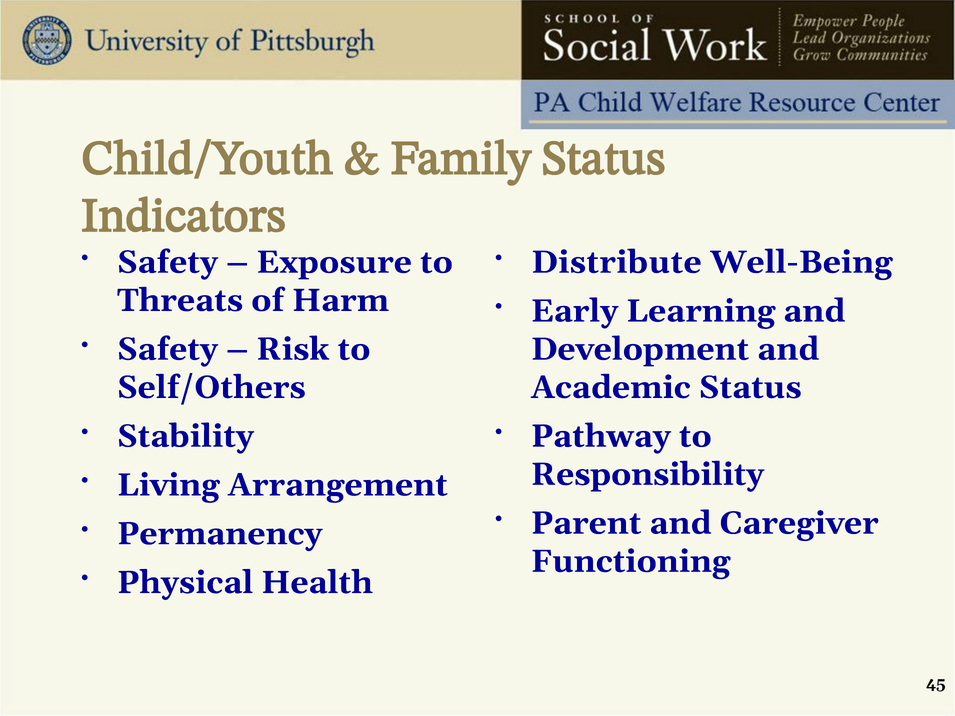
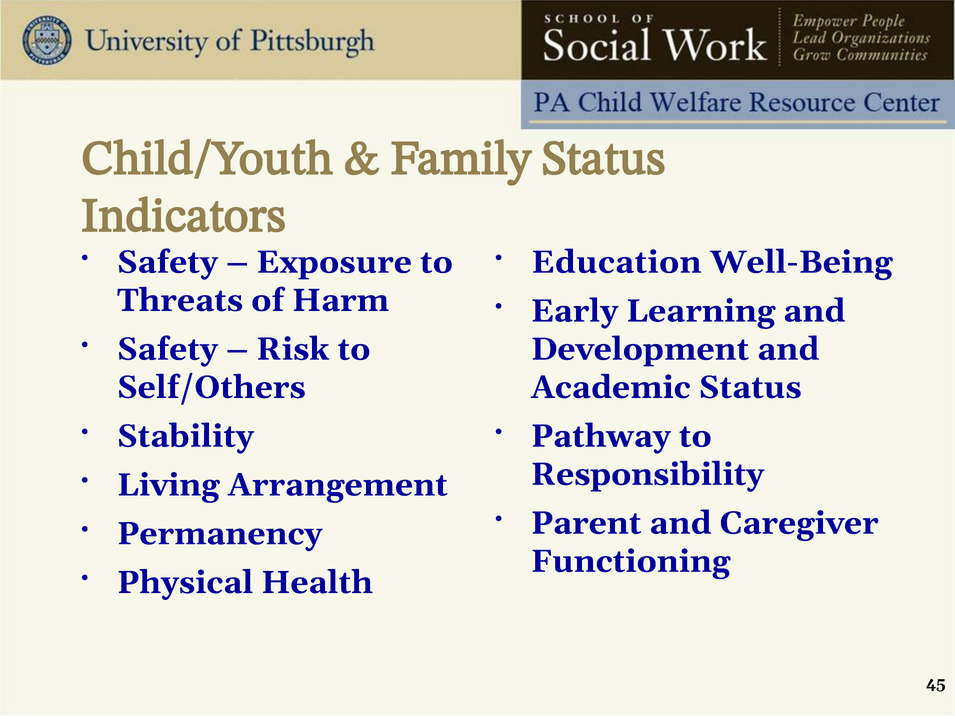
Distribute: Distribute -> Education (616, 262)
